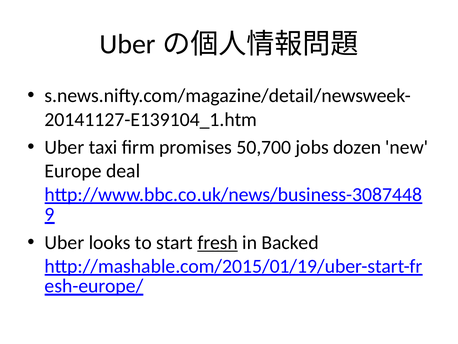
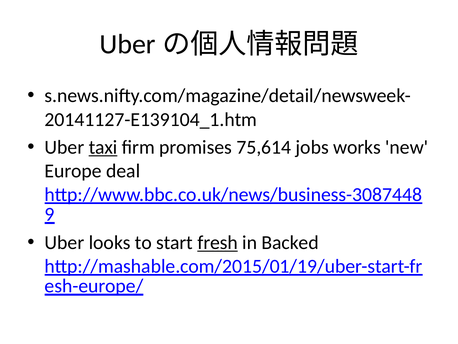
taxi underline: none -> present (103, 147)
50,700: 50,700 -> 75,614 (264, 147)
dozen: dozen -> works (357, 147)
